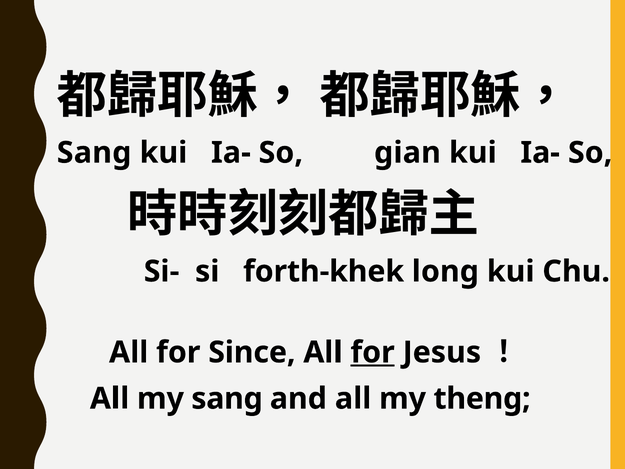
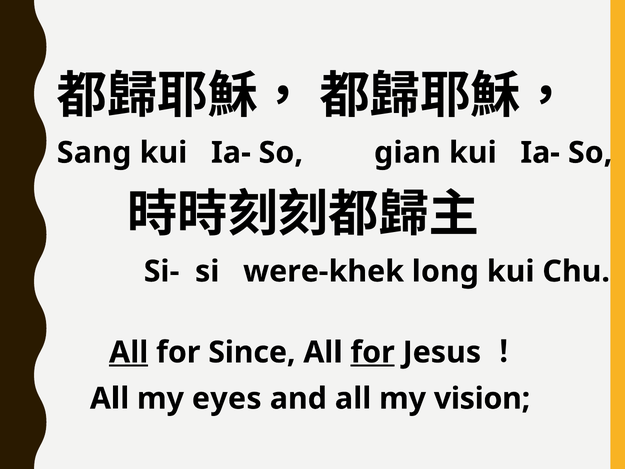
forth-khek: forth-khek -> were-khek (324, 271)
All underline: none -> present (129, 352)
my sang: sang -> eyes (227, 398)
theng: theng -> vision (482, 398)
